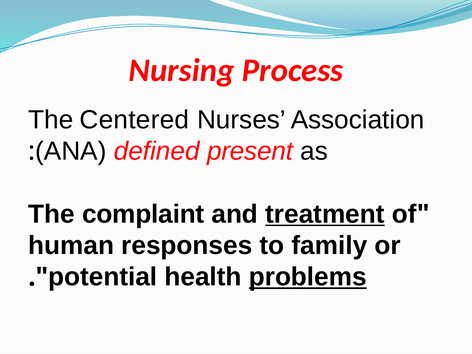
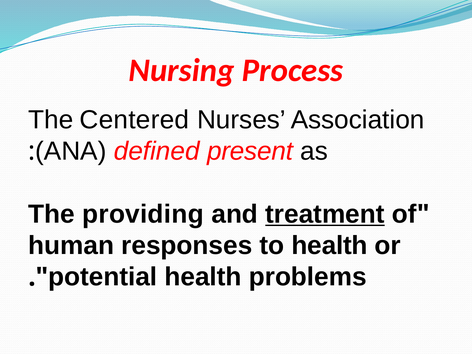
complaint: complaint -> providing (143, 214)
to family: family -> health (330, 246)
problems underline: present -> none (308, 277)
